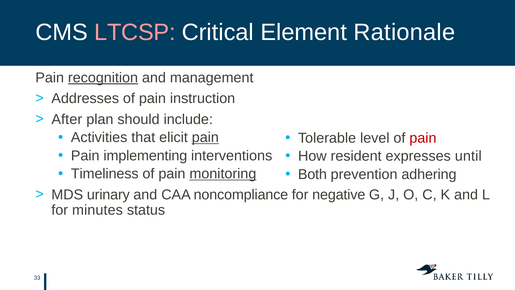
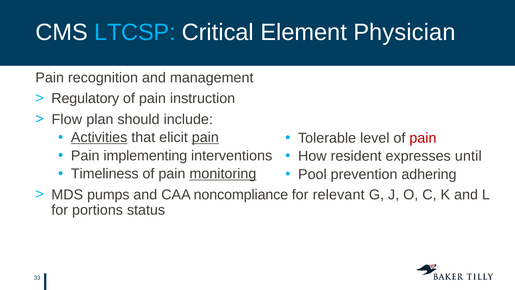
LTCSP colour: pink -> light blue (135, 32)
Rationale: Rationale -> Physician (404, 32)
recognition underline: present -> none (103, 78)
Addresses: Addresses -> Regulatory (85, 98)
After: After -> Flow (67, 119)
Activities underline: none -> present (99, 137)
Both: Both -> Pool (312, 174)
urinary: urinary -> pumps (108, 195)
negative: negative -> relevant (339, 195)
minutes: minutes -> portions (98, 210)
